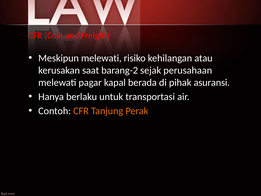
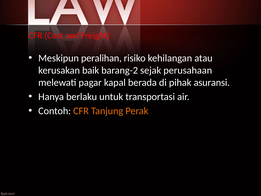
Meskipun melewati: melewati -> peralihan (101, 58)
saat: saat -> baik (91, 70)
